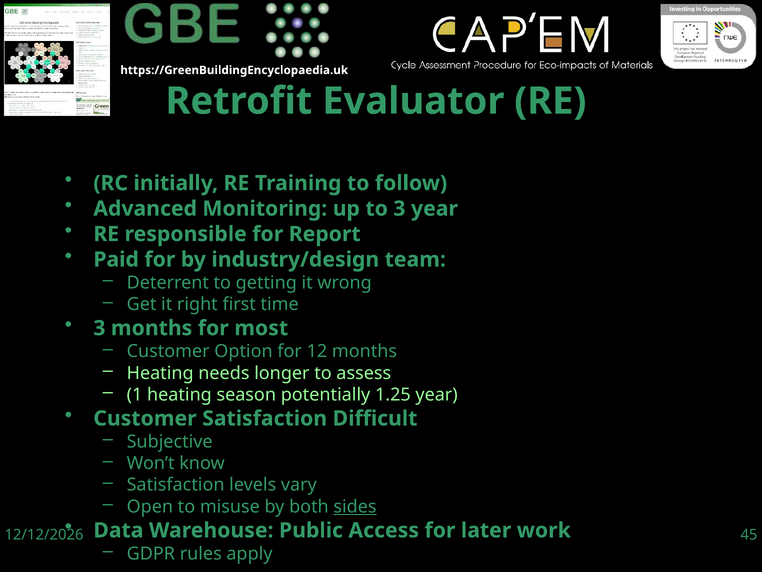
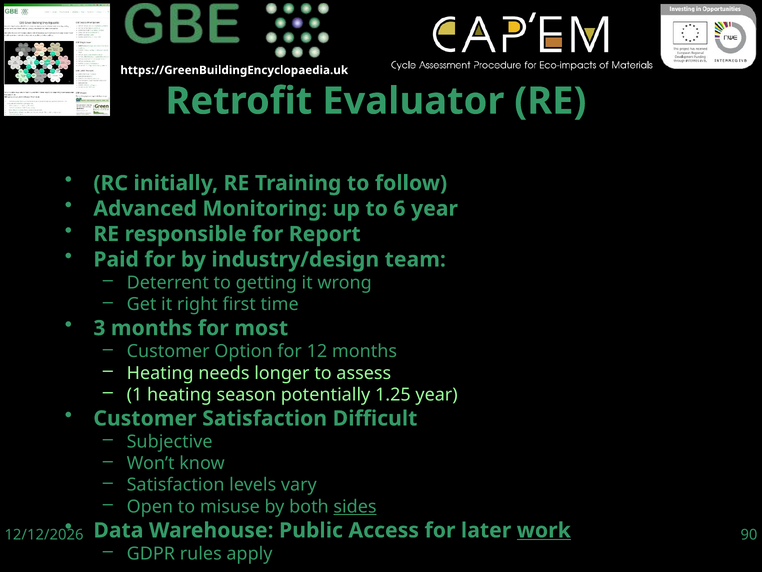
to 3: 3 -> 6 (399, 209)
work underline: none -> present (544, 530)
45: 45 -> 90 (749, 534)
